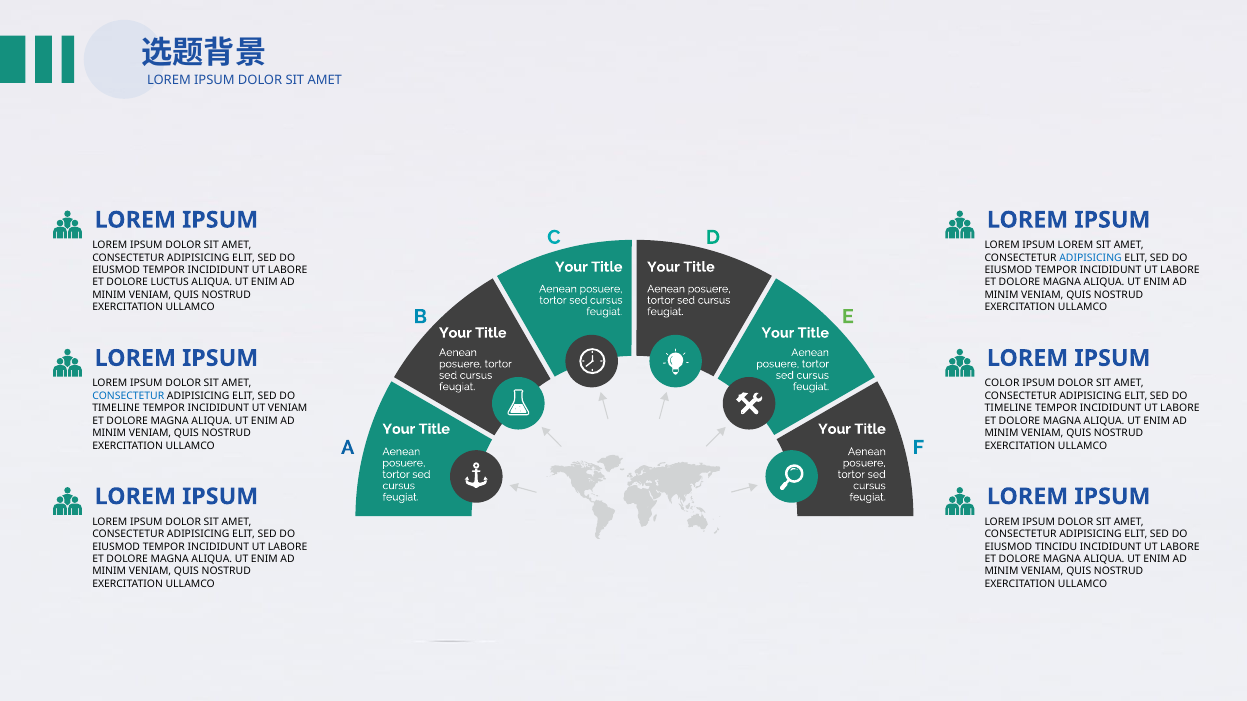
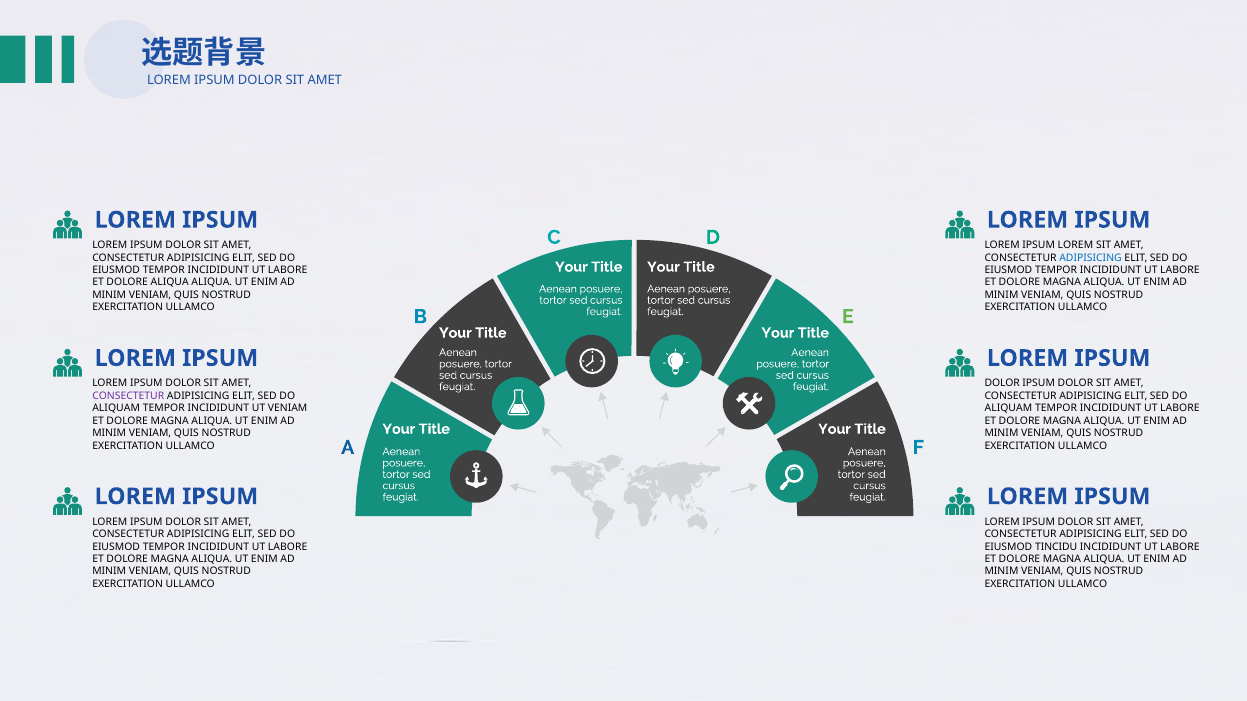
DOLORE LUCTUS: LUCTUS -> ALIQUA (170, 283)
COLOR: COLOR -> DOLOR (1002, 384)
CONSECTETUR colour: blue -> purple (128, 396)
TIMELINE: TIMELINE -> ALIQUAM (116, 409)
TIMELINE: TIMELINE -> ALIQUAM (1008, 409)
